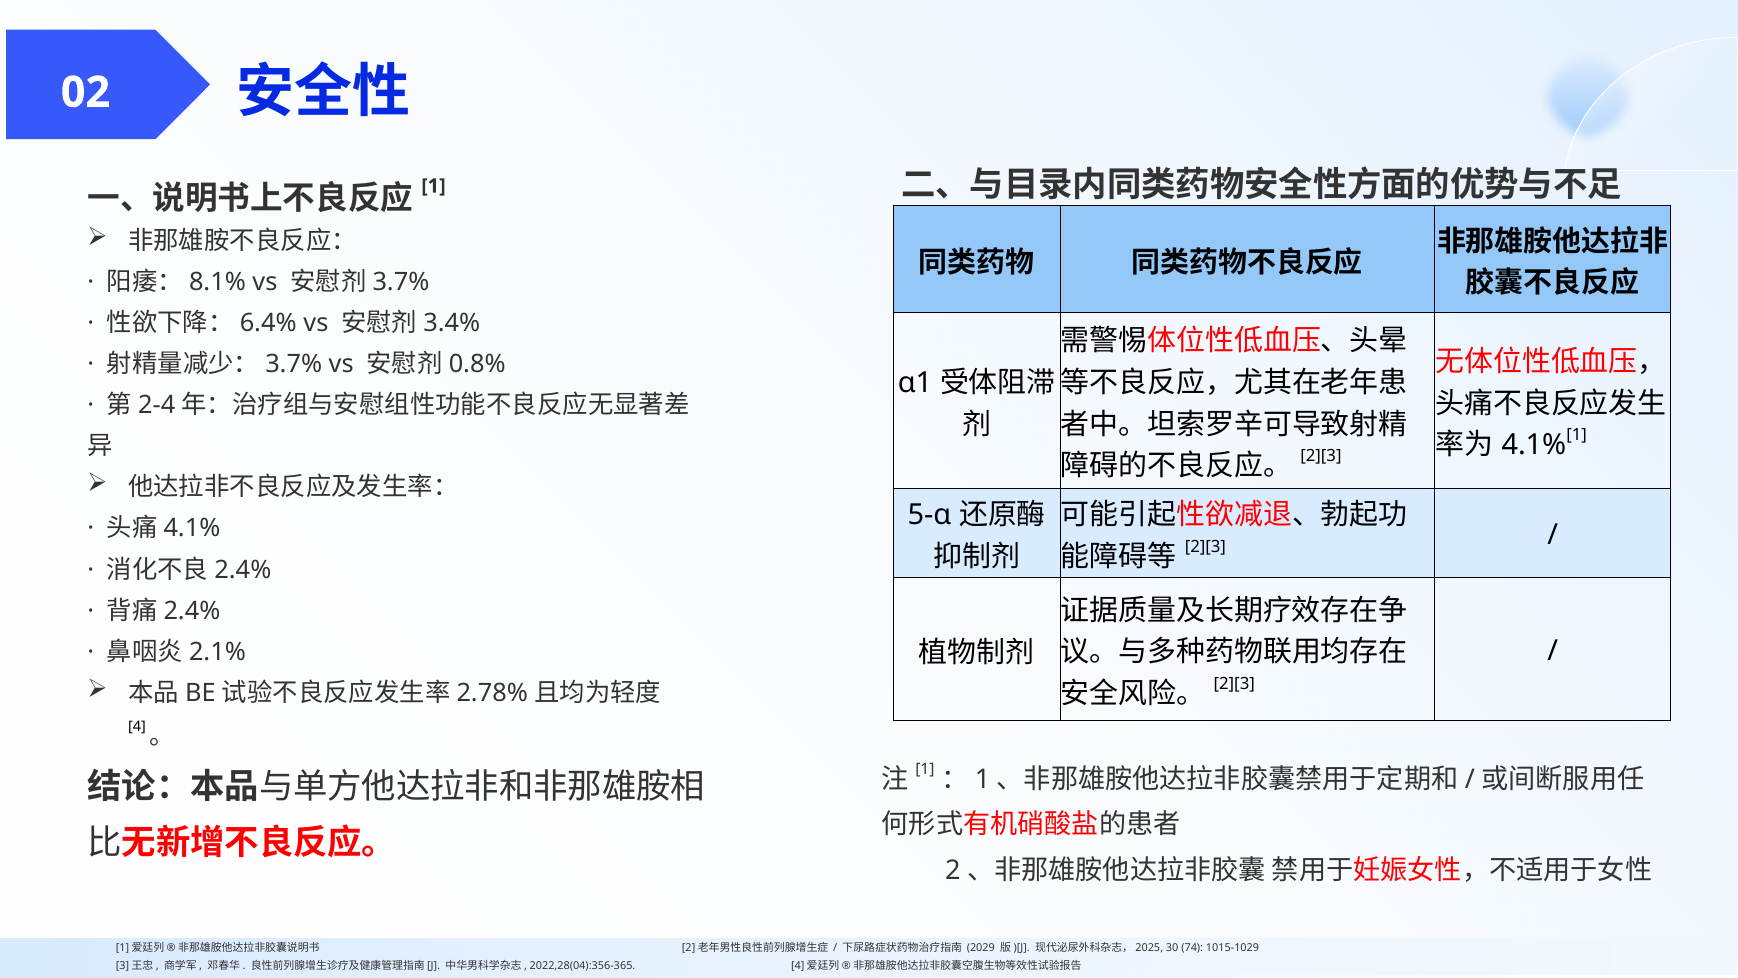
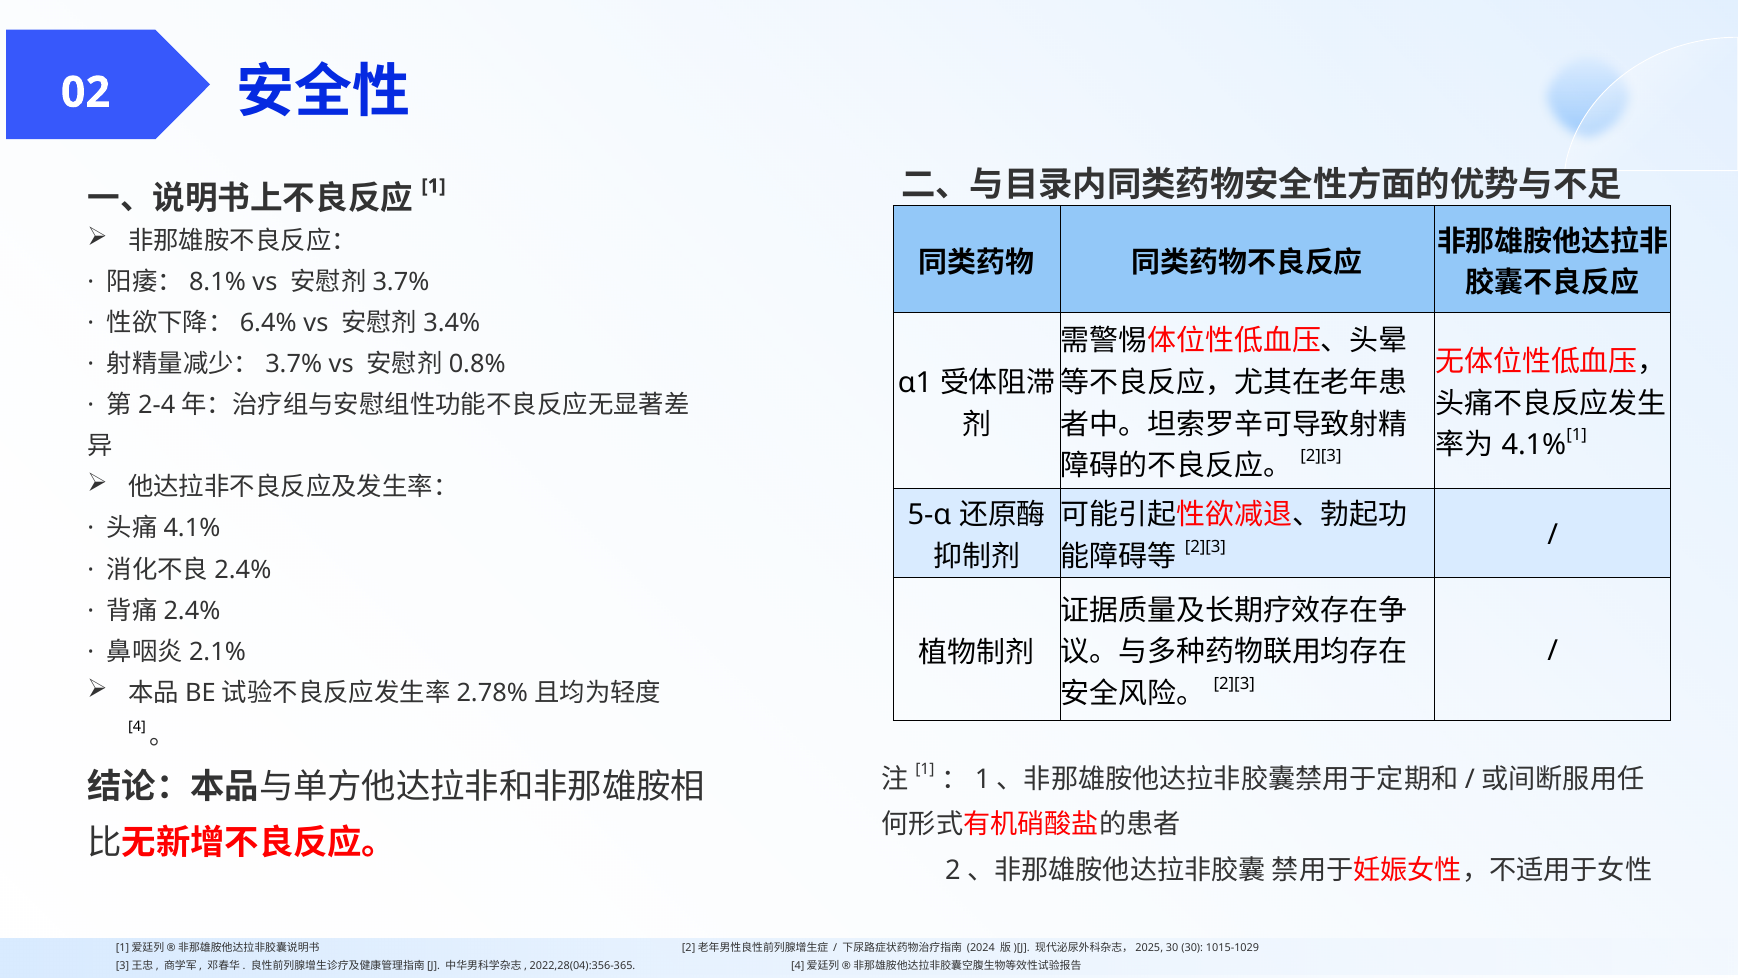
2029: 2029 -> 2024 (981, 948)
30 74: 74 -> 30 (1192, 948)
